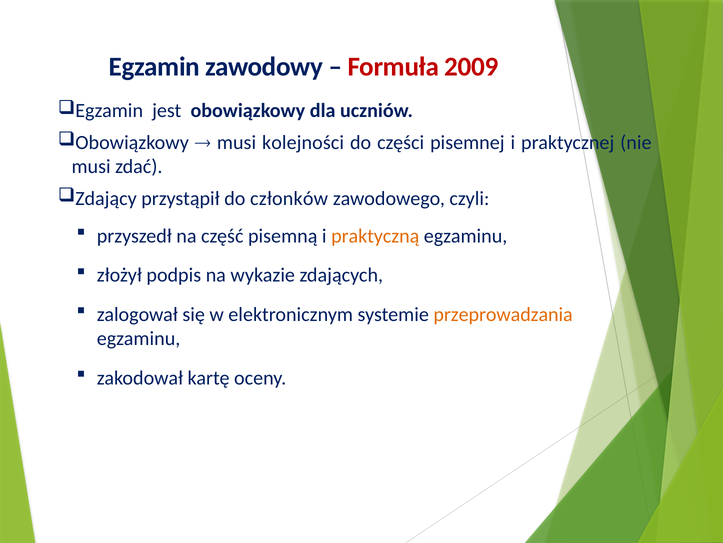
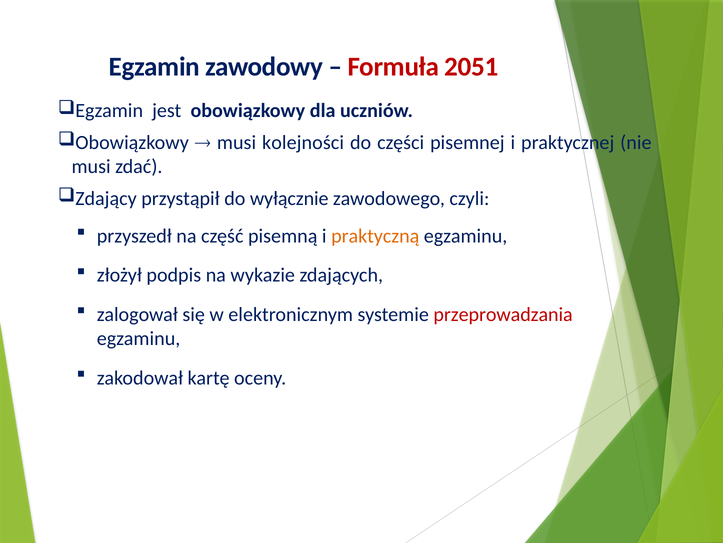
2009: 2009 -> 2051 (471, 66)
członków: członków -> wyłącznie (289, 198)
przeprowadzania colour: orange -> red (503, 314)
